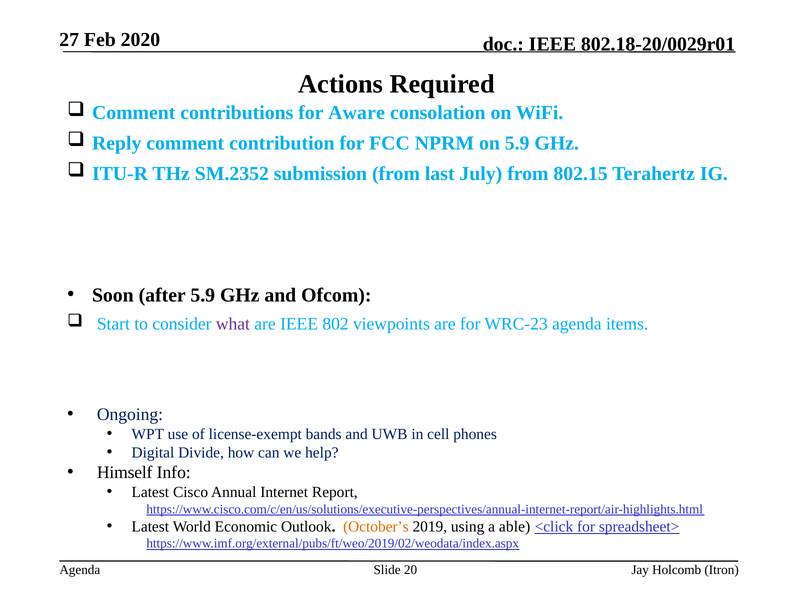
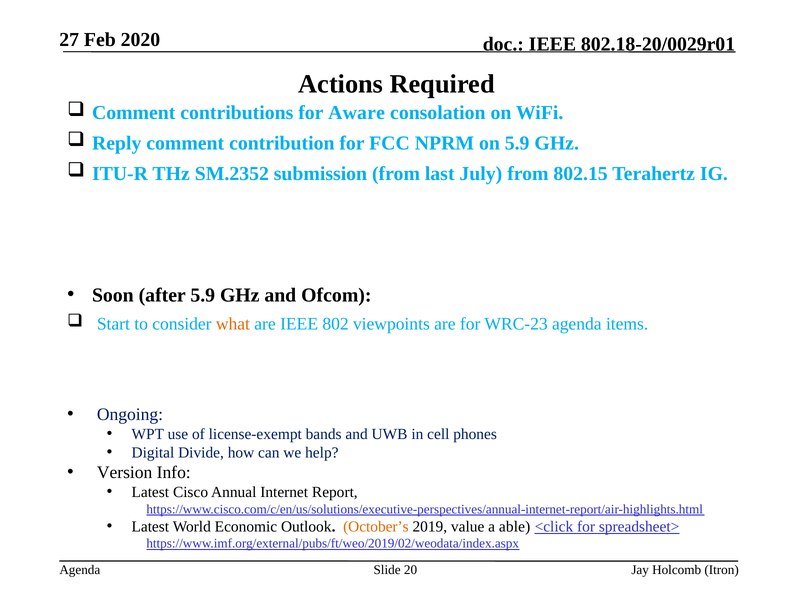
what colour: purple -> orange (233, 323)
Himself: Himself -> Version (125, 472)
using: using -> value (468, 526)
